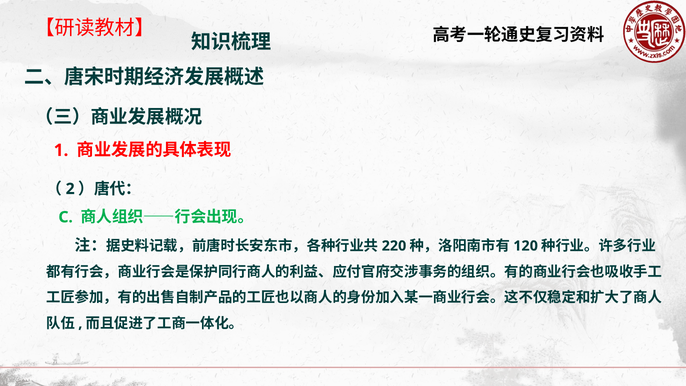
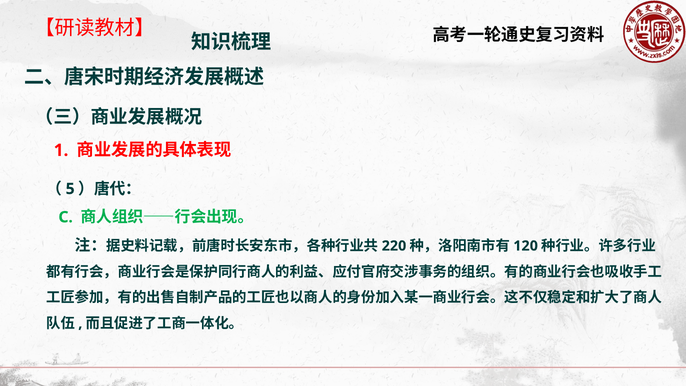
2: 2 -> 5 (70, 189)
